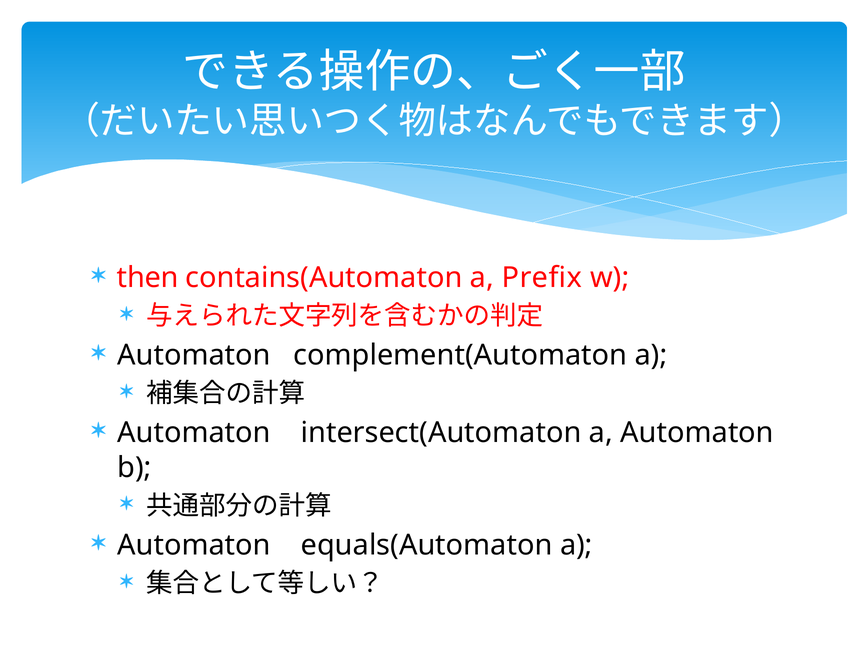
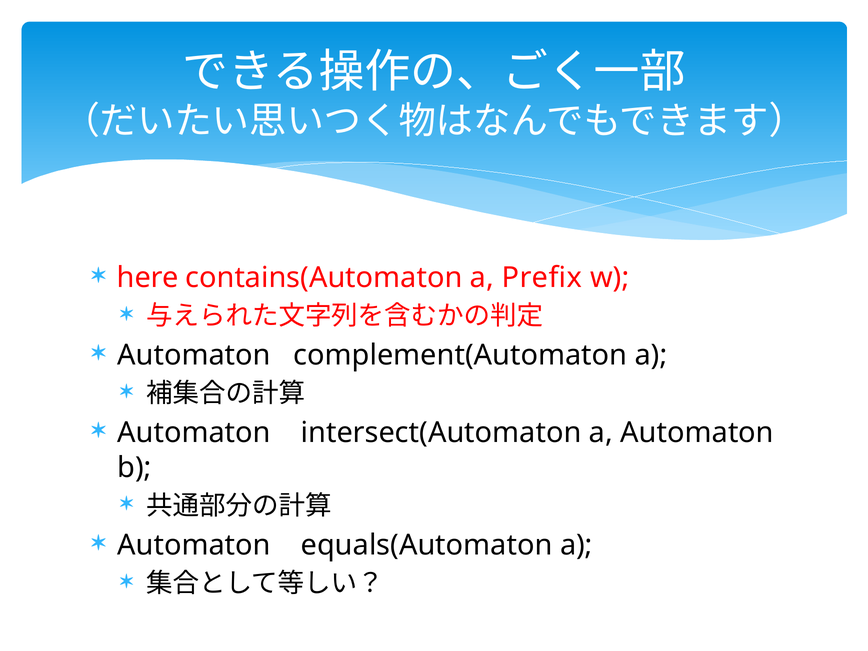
then: then -> here (148, 278)
